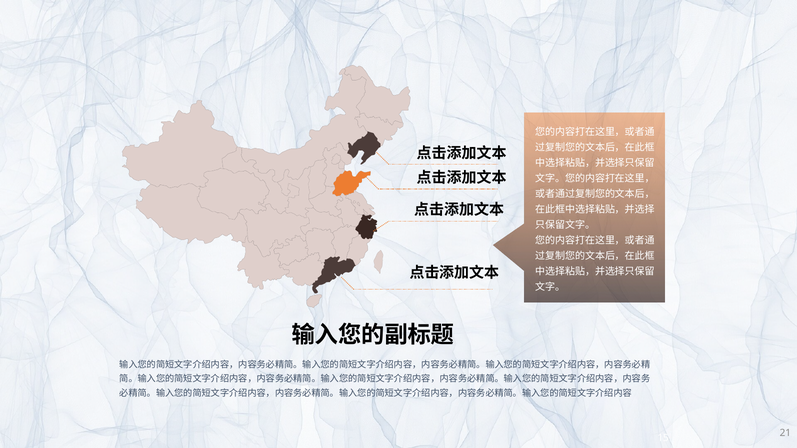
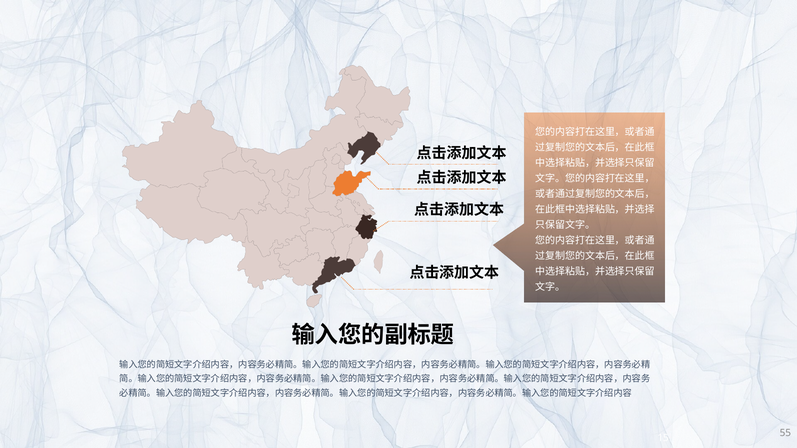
21: 21 -> 55 (785, 433)
